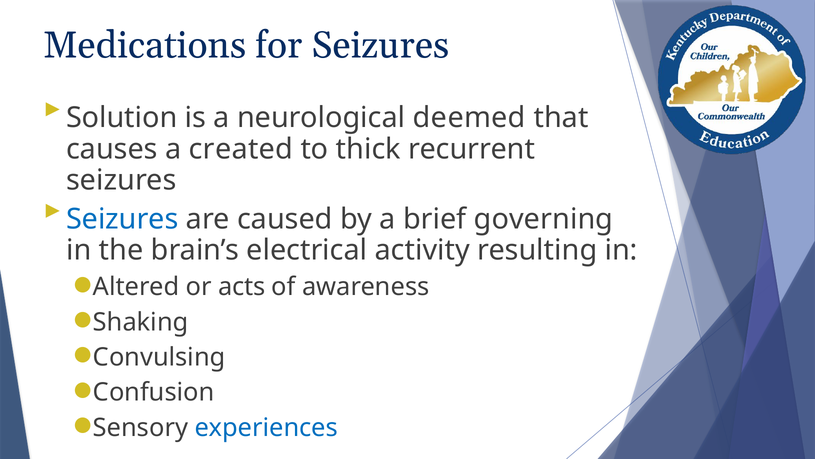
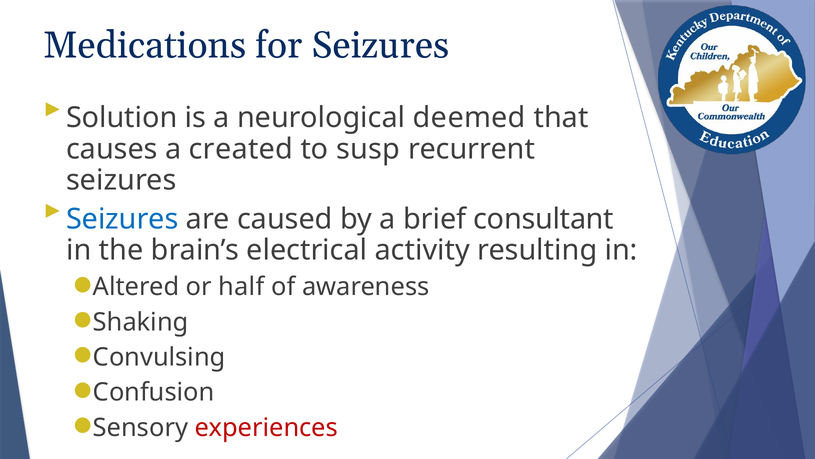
thick: thick -> susp (368, 149)
governing: governing -> consultant (544, 219)
acts: acts -> half (241, 287)
experiences colour: blue -> red (266, 427)
